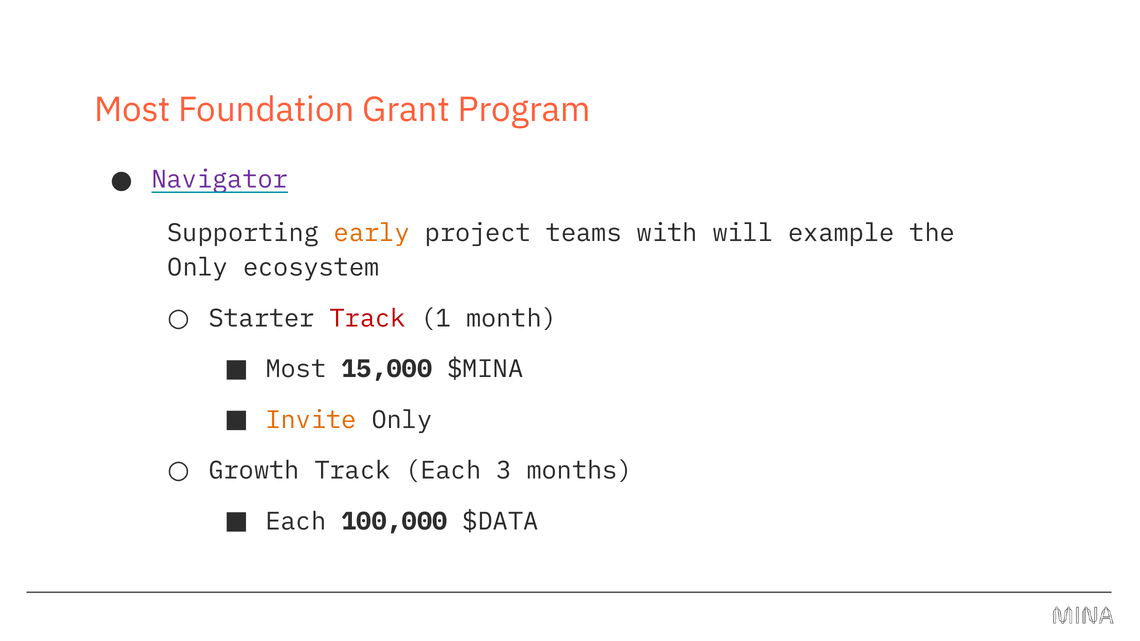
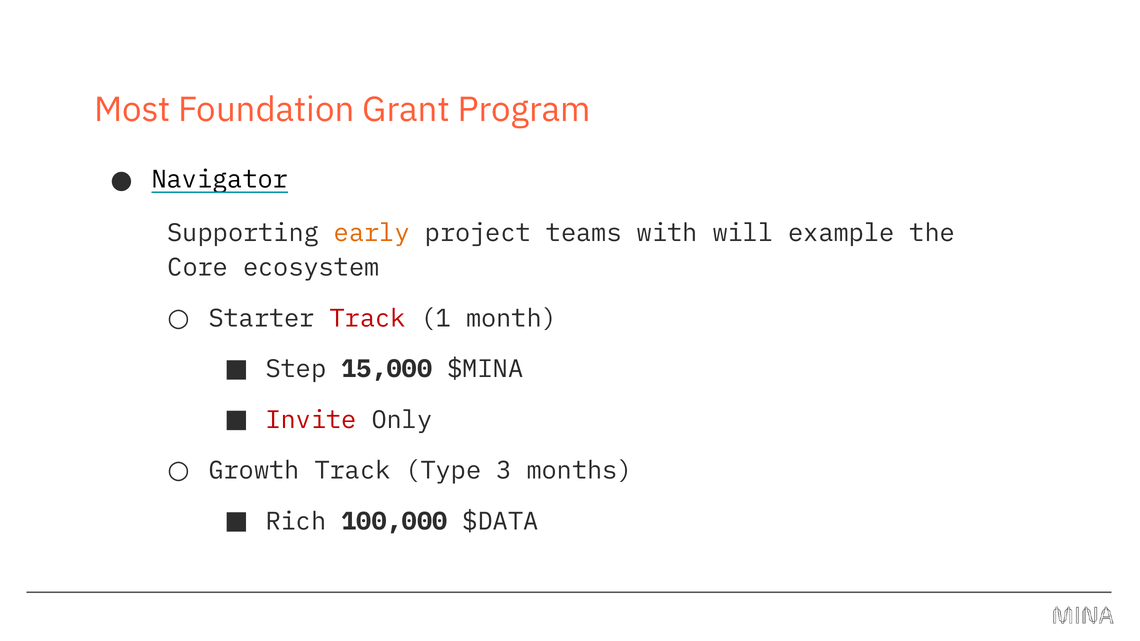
Navigator colour: purple -> black (220, 180)
Only: Only -> Core (198, 268)
Most: Most -> Step (296, 369)
Invite colour: orange -> red (311, 420)
Track Each: Each -> Type (443, 471)
Each: Each -> Rich (296, 522)
